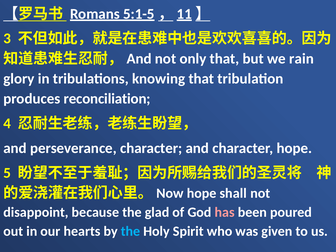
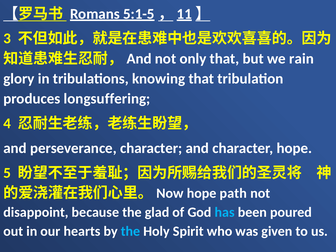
reconciliation: reconciliation -> longsuffering (107, 99)
shall: shall -> path (233, 193)
has colour: pink -> light blue (225, 212)
